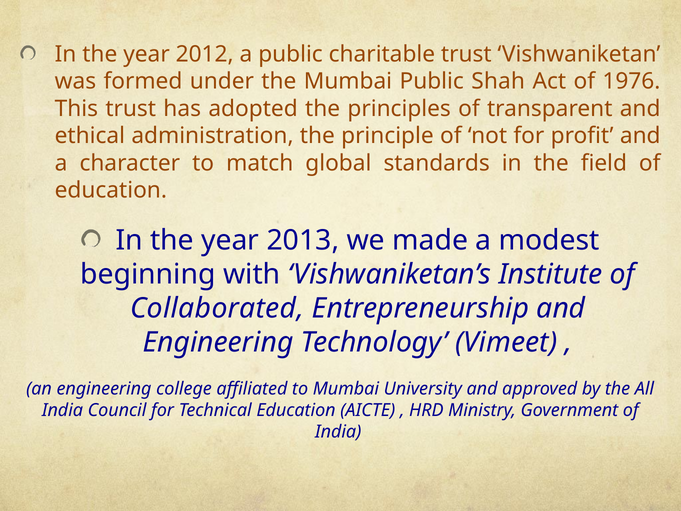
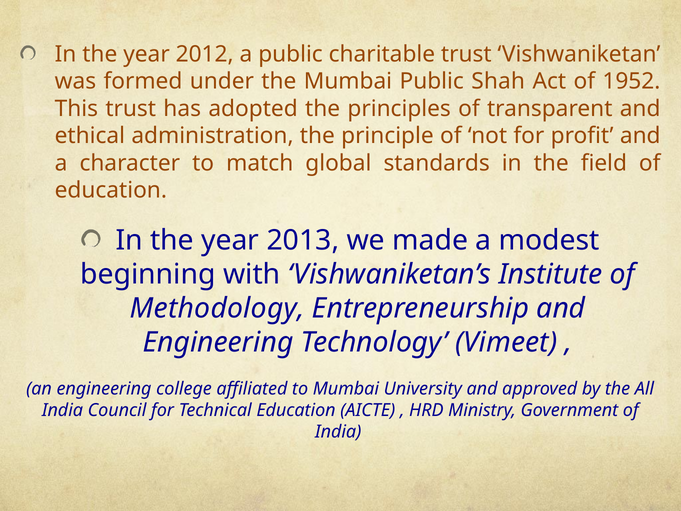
1976: 1976 -> 1952 (631, 81)
Collaborated: Collaborated -> Methodology (217, 308)
